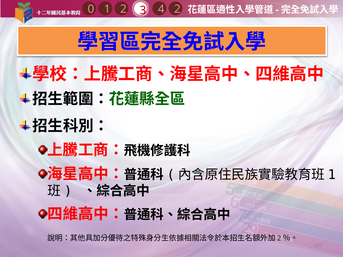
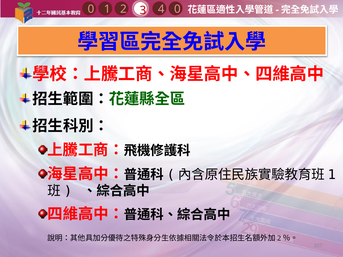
4 2: 2 -> 0 (177, 9)
